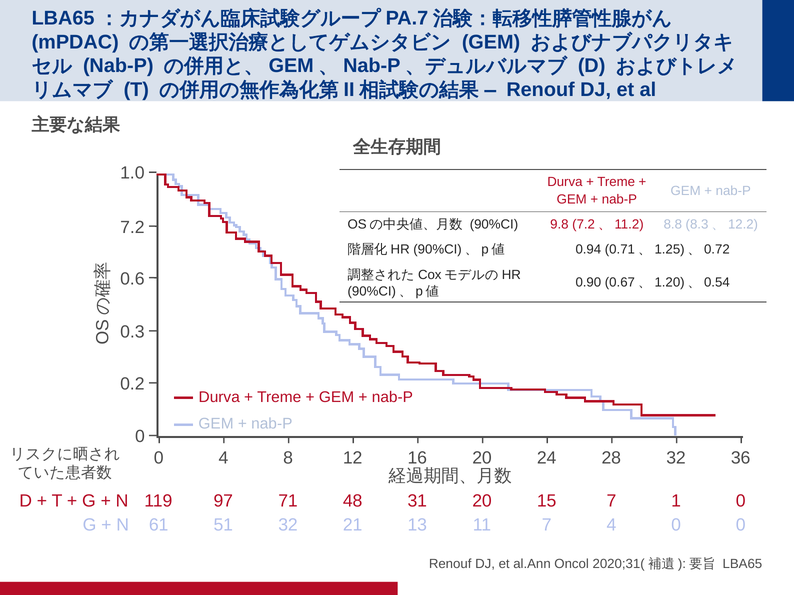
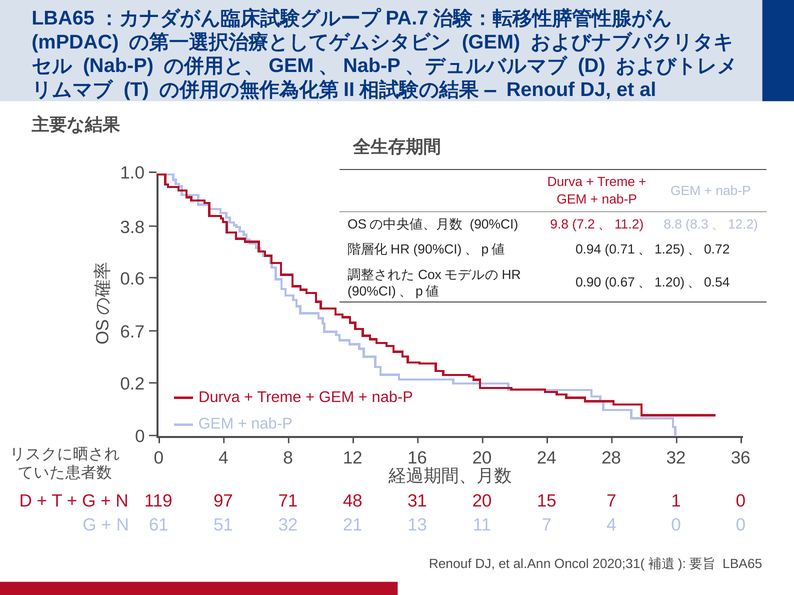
7.2: 7.2 -> 3.8 (132, 227)
0.3: 0.3 -> 6.7 (132, 332)
